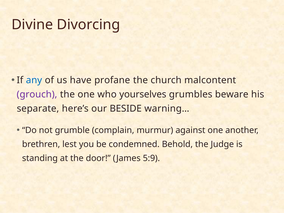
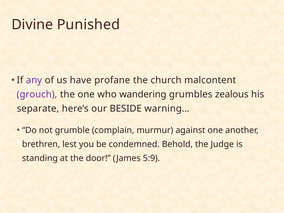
Divorcing: Divorcing -> Punished (88, 25)
any colour: blue -> purple (34, 80)
yourselves: yourselves -> wandering (143, 94)
beware: beware -> zealous (232, 94)
